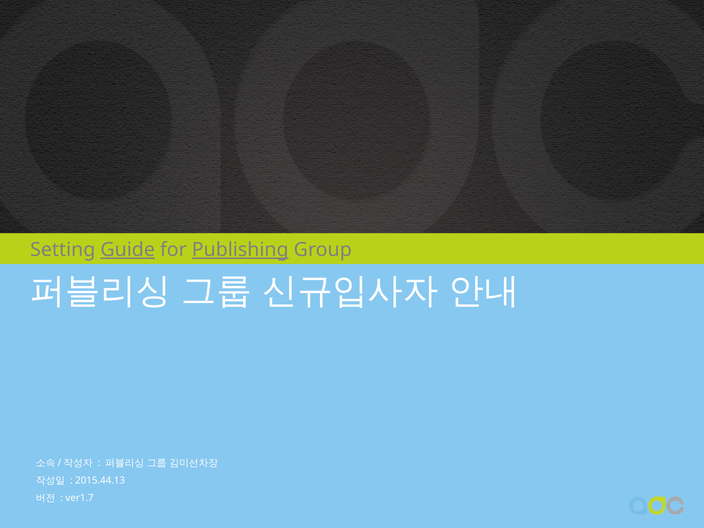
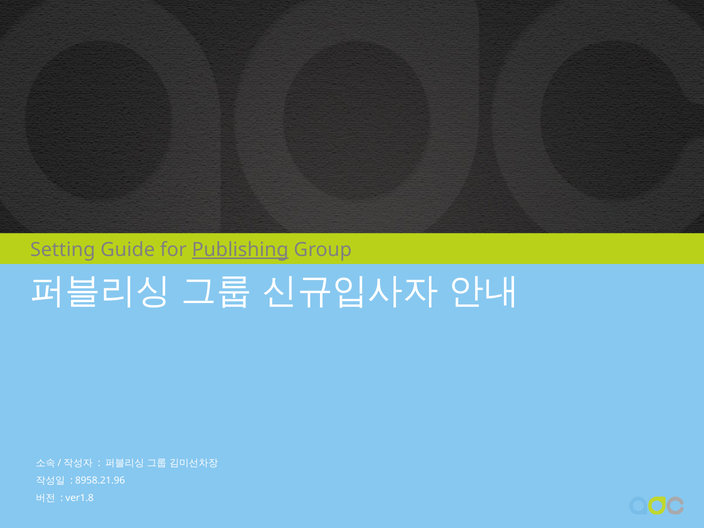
Guide underline: present -> none (128, 250)
2015.44.13: 2015.44.13 -> 8958.21.96 (100, 480)
ver1.7: ver1.7 -> ver1.8 (80, 498)
